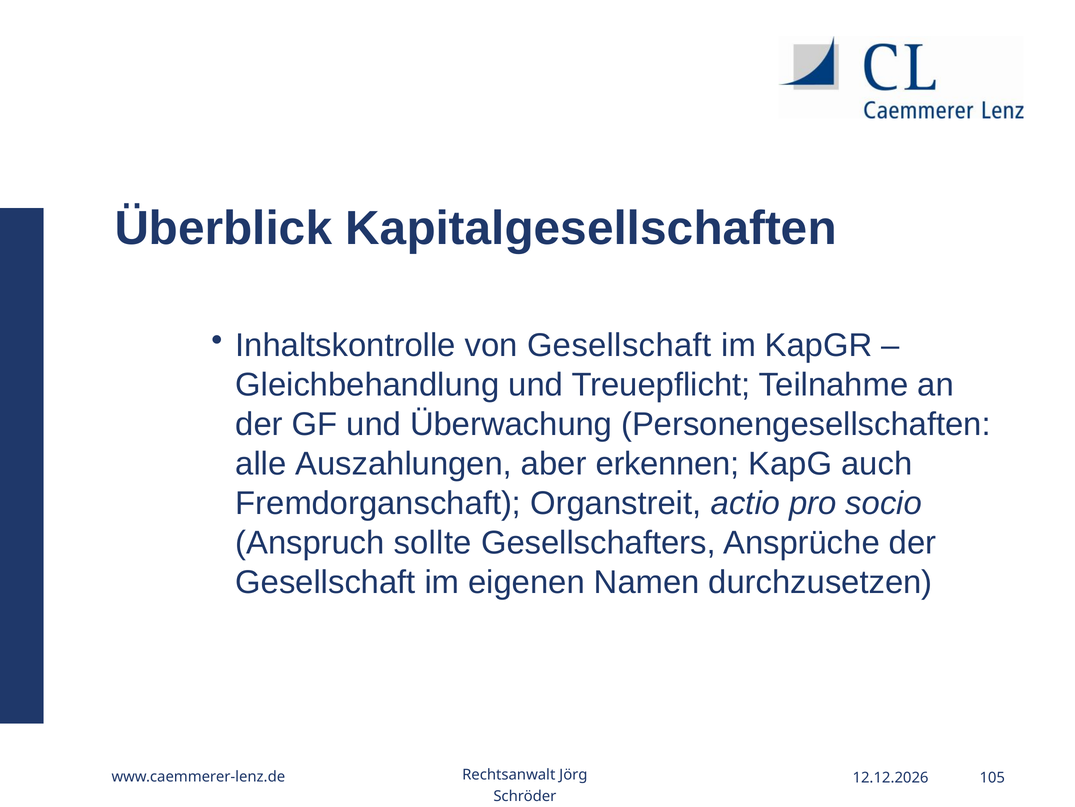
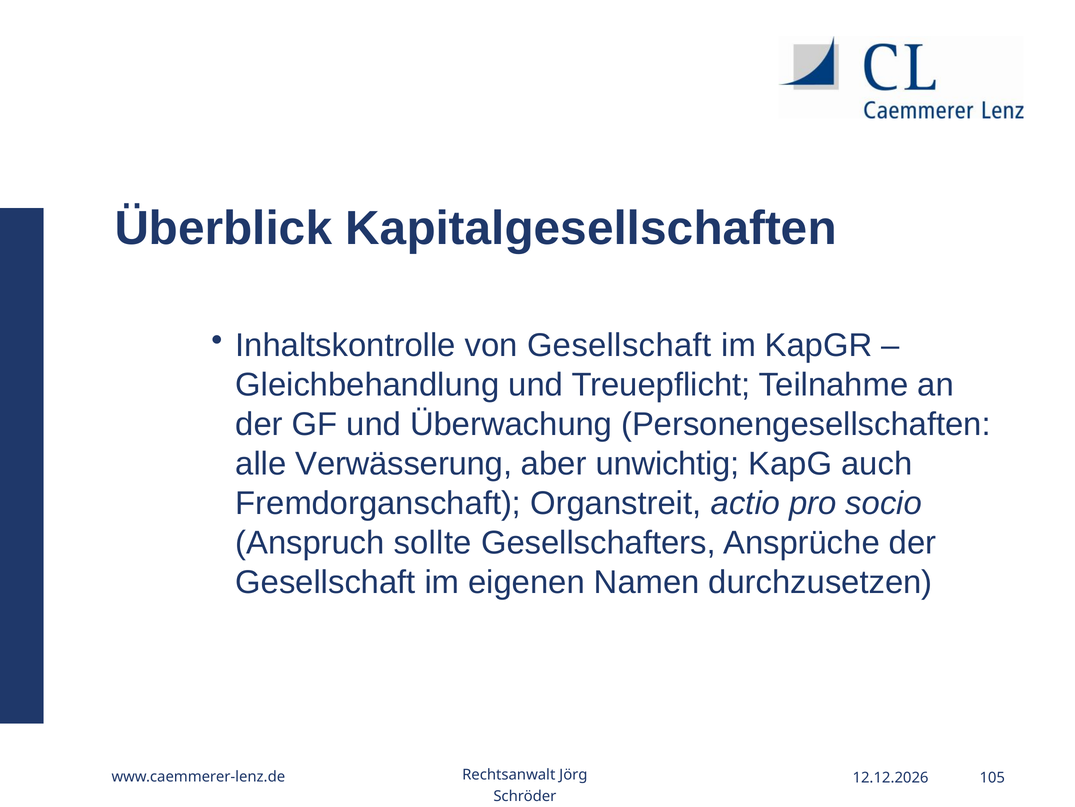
Auszahlungen: Auszahlungen -> Verwässerung (404, 463)
erkennen: erkennen -> unwichtig (668, 463)
